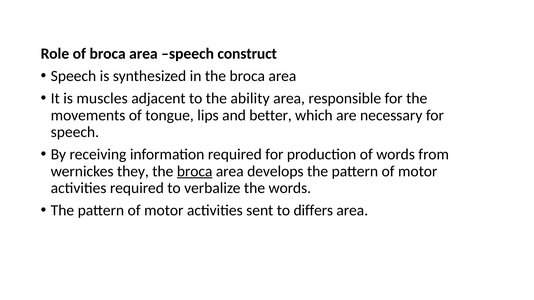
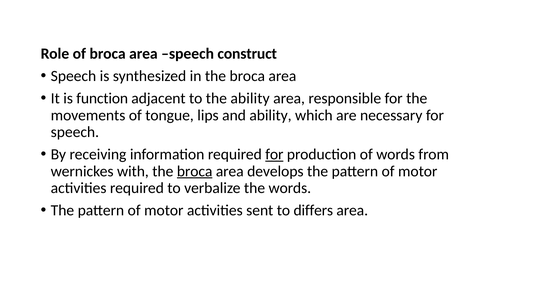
muscles: muscles -> function (102, 99)
and better: better -> ability (270, 115)
for underline: none -> present (274, 155)
they: they -> with (133, 171)
